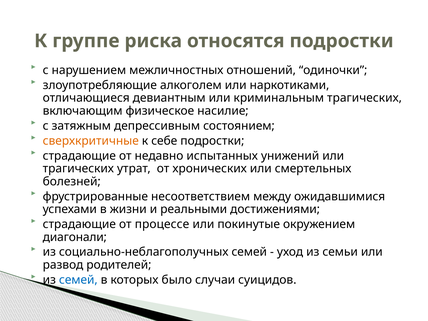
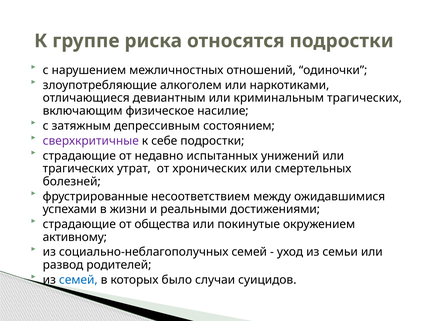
сверхкритичные colour: orange -> purple (91, 141)
процессе: процессе -> общества (162, 224)
диагонали: диагонали -> активному (75, 237)
